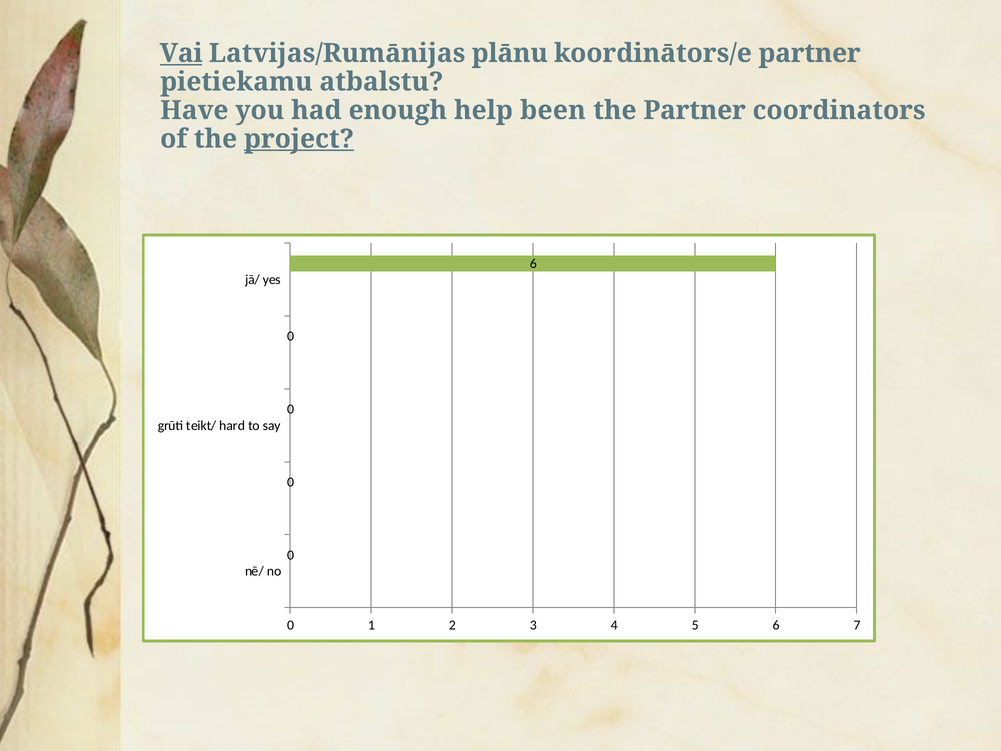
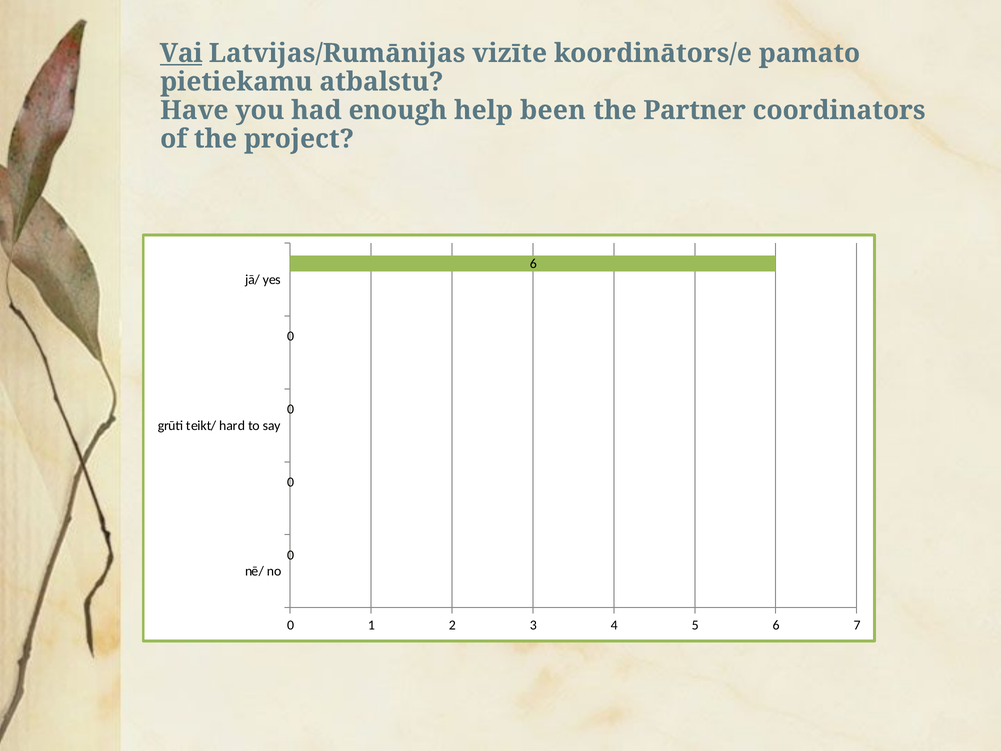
plānu: plānu -> vizīte (510, 53)
koordinātors/e partner: partner -> pamato (809, 53)
project underline: present -> none (299, 139)
